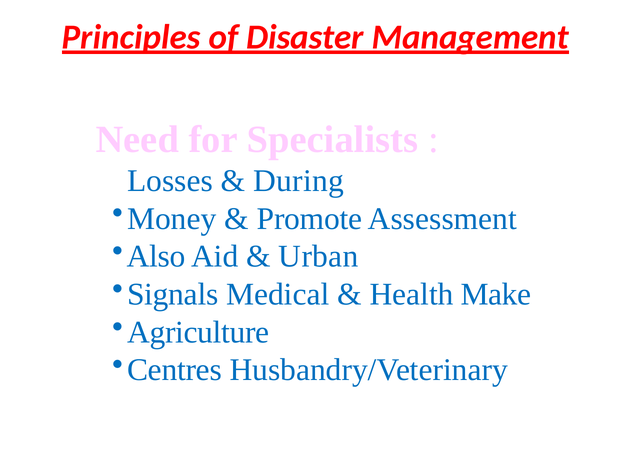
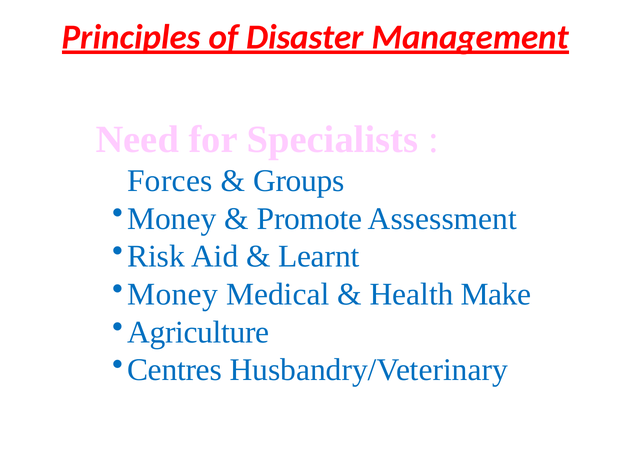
Losses: Losses -> Forces (170, 181)
During: During -> Groups (299, 181)
Also: Also -> Risk (156, 257)
Urban: Urban -> Learnt (319, 257)
Signals: Signals -> Money (172, 295)
